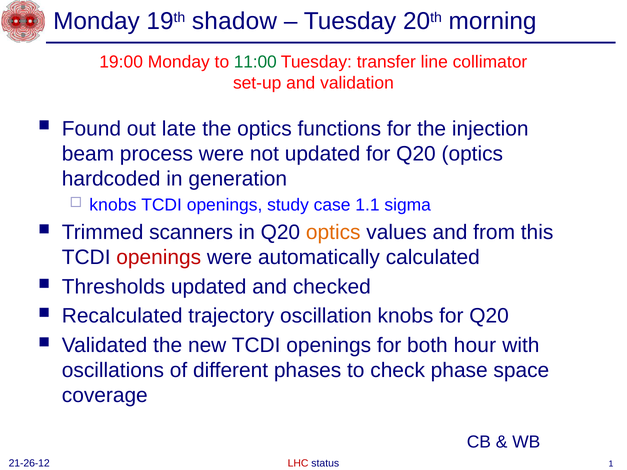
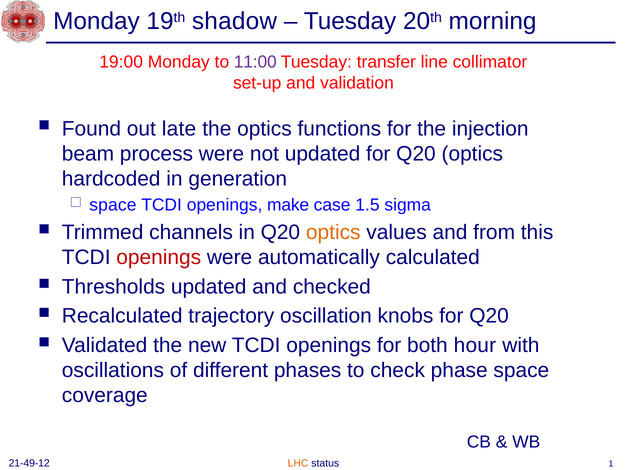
11:00 colour: green -> purple (255, 62)
knobs: knobs -> space (113, 205)
study: study -> make (288, 205)
1.1: 1.1 -> 1.5 (367, 205)
scanners: scanners -> channels (191, 233)
21-26-12: 21-26-12 -> 21-49-12 (29, 463)
LHC colour: red -> orange (298, 463)
